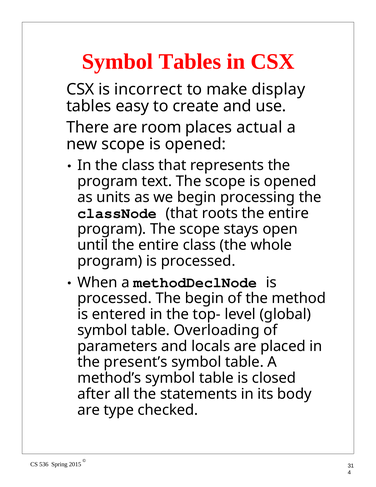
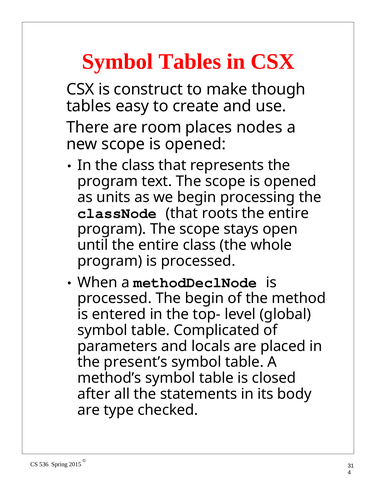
incorrect: incorrect -> construct (148, 89)
display: display -> though (279, 89)
actual: actual -> nodes (259, 127)
Overloading: Overloading -> Complicated (217, 330)
